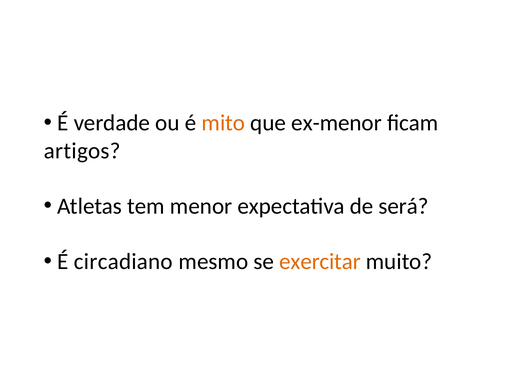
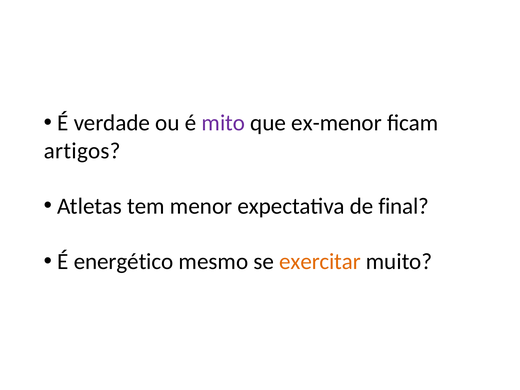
mito colour: orange -> purple (223, 123)
será: será -> final (404, 206)
circadiano: circadiano -> energético (124, 262)
